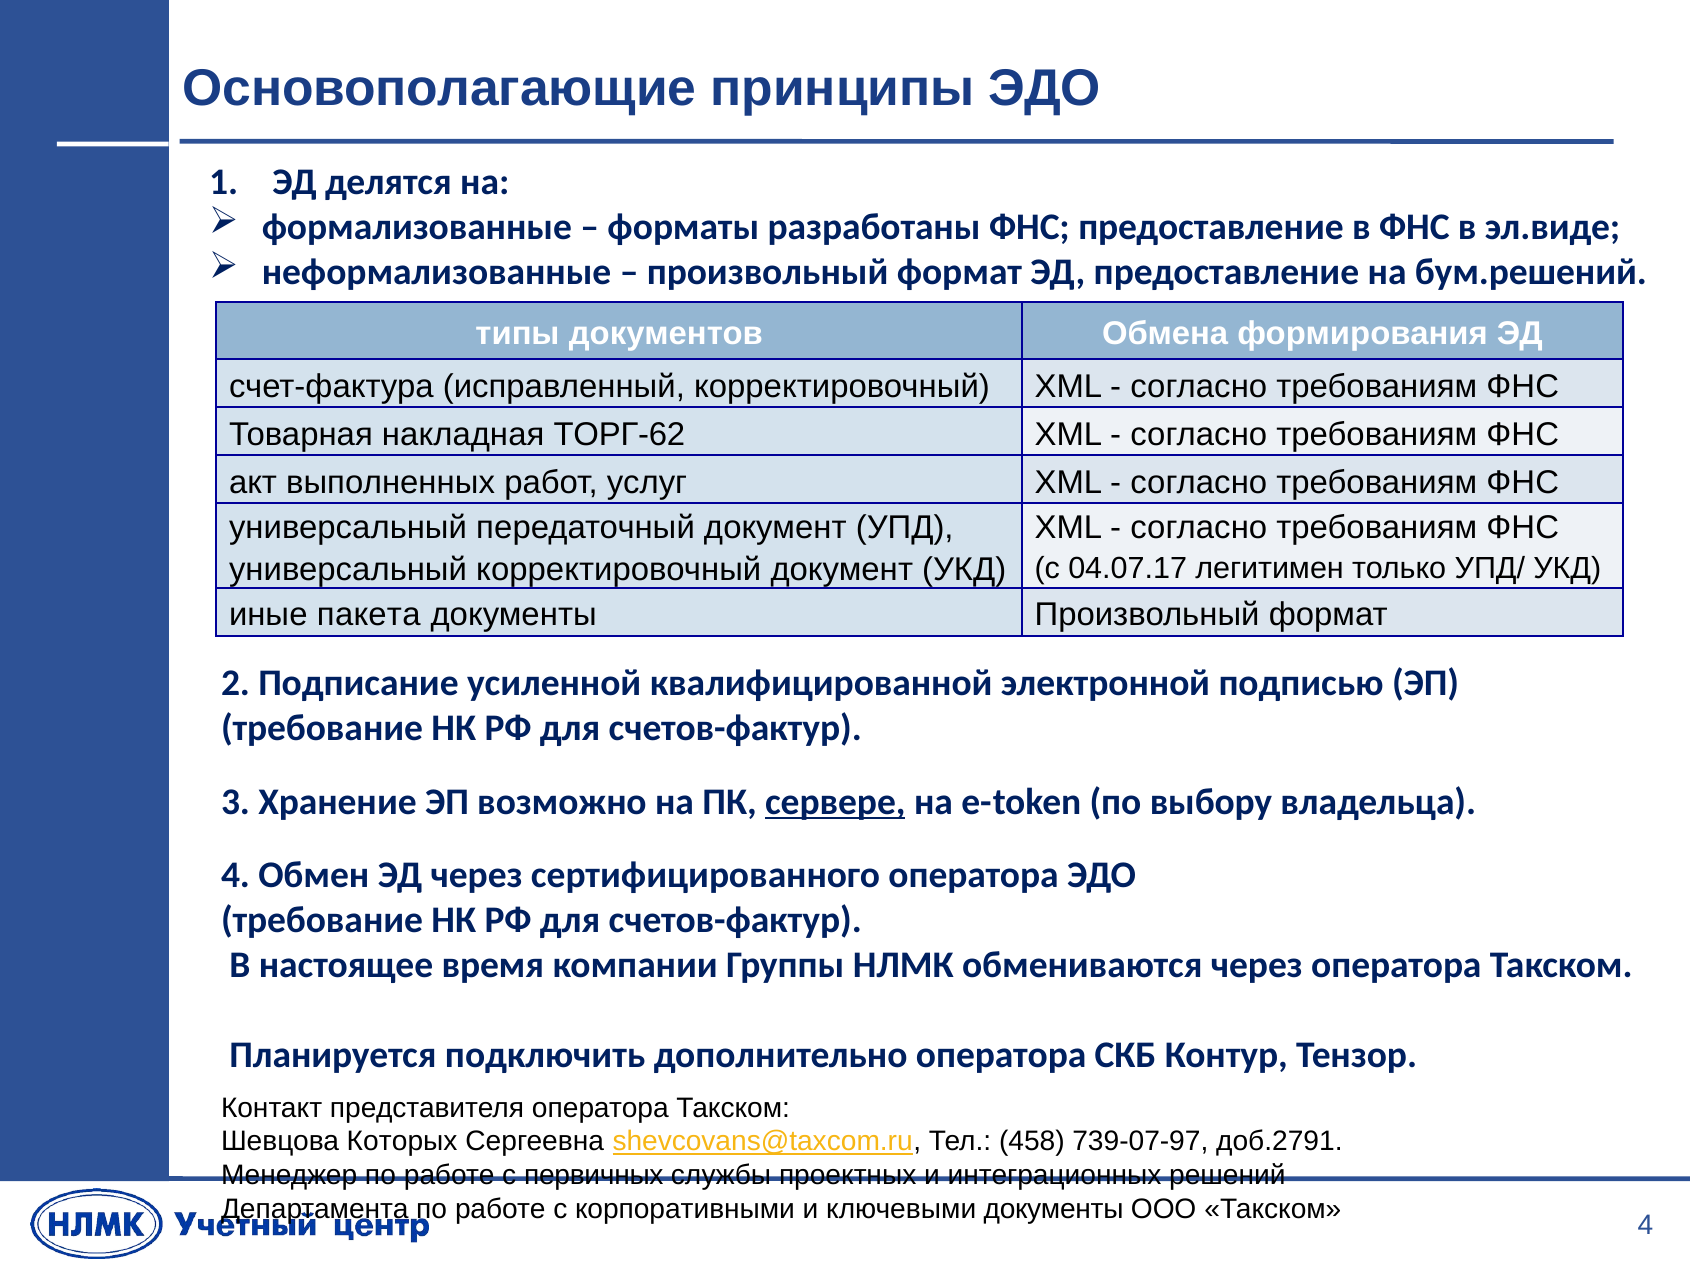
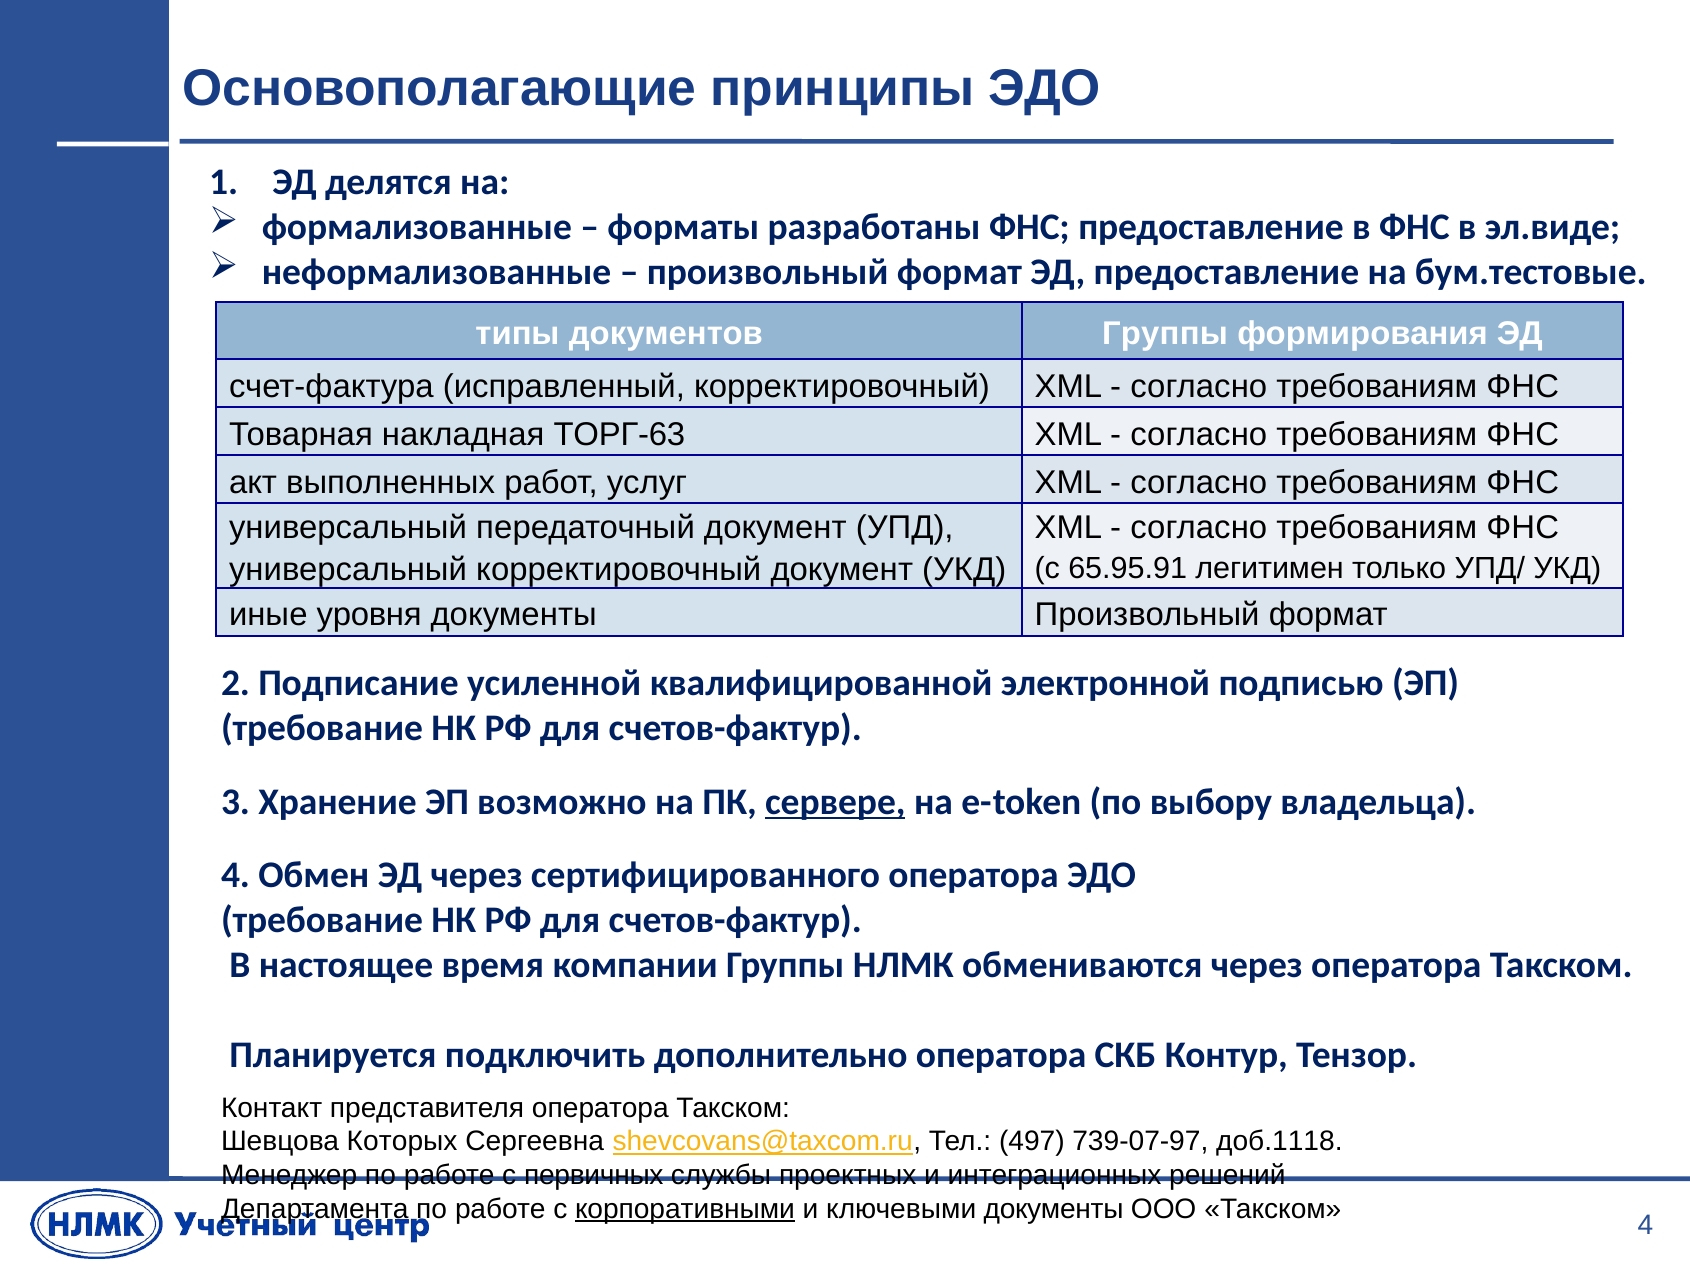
бум.решений: бум.решений -> бум.тестовые (1531, 272)
документов Обмена: Обмена -> Группы (1165, 334)
ТОРГ-62: ТОРГ-62 -> ТОРГ-63 (619, 434)
04.07.17: 04.07.17 -> 65.95.91 (1128, 568)
пакета: пакета -> уровня (369, 615)
458: 458 -> 497 (1032, 1142)
доб.2791: доб.2791 -> доб.1118 (1279, 1142)
корпоративными underline: none -> present (685, 1210)
